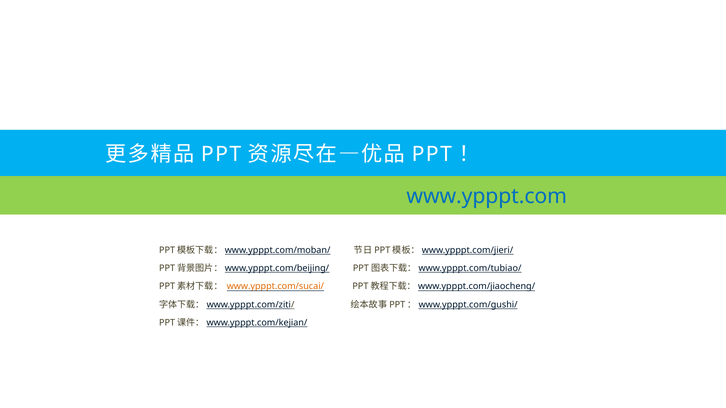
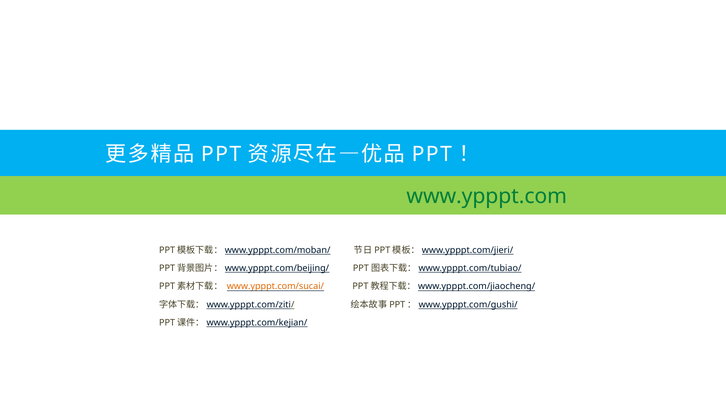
www.ypppt.com colour: blue -> green (487, 197)
